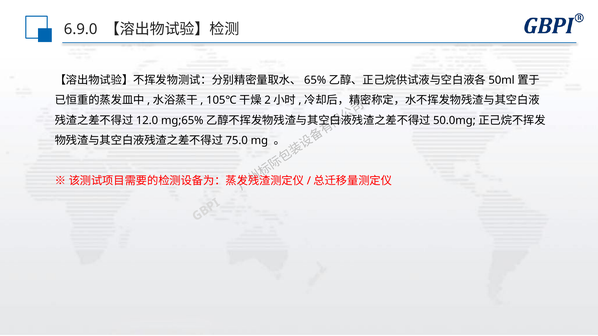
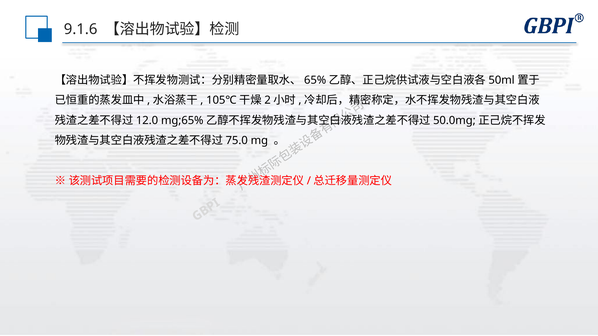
6.9.0: 6.9.0 -> 9.1.6 (81, 29)
